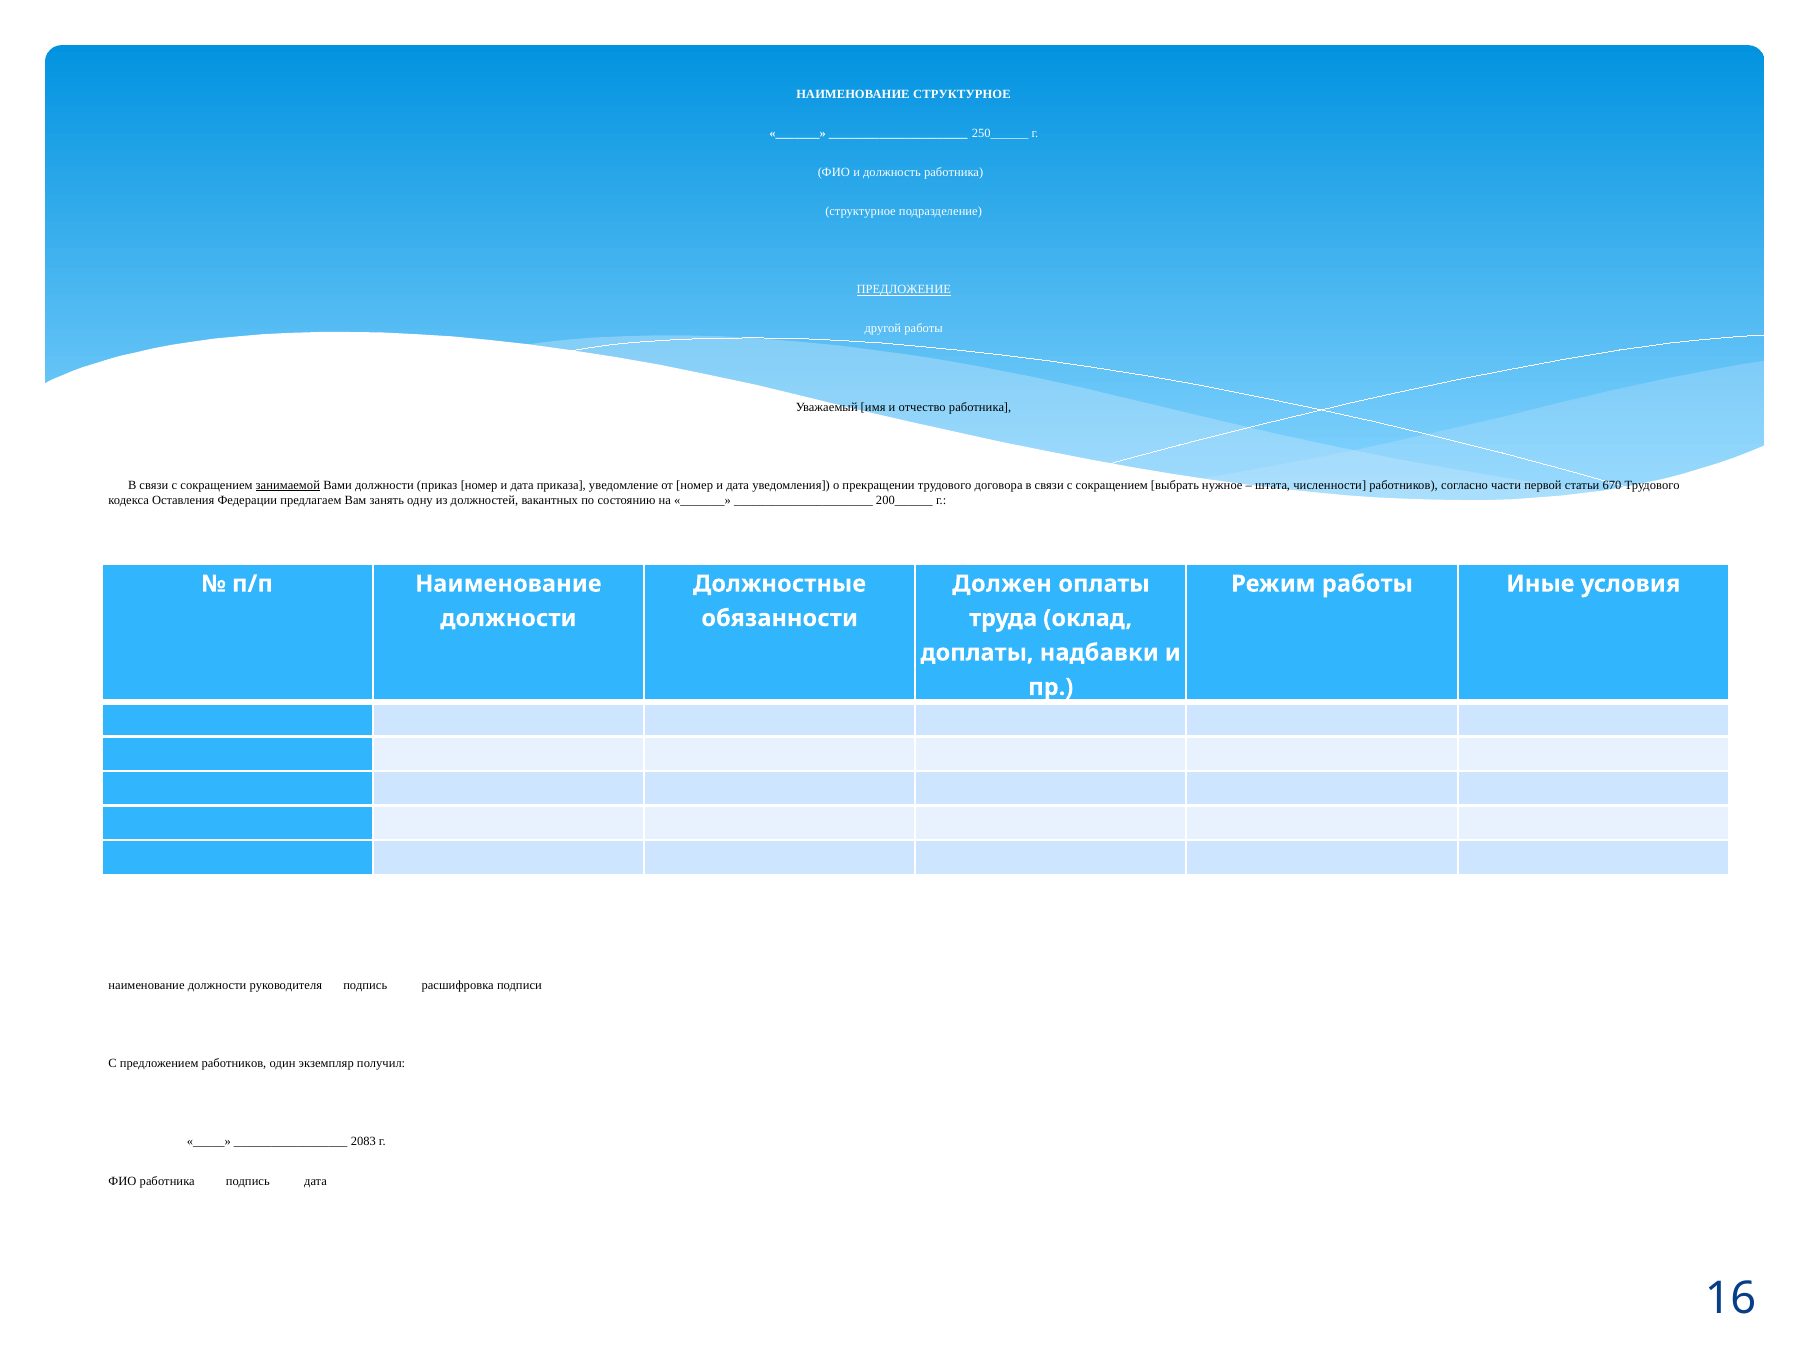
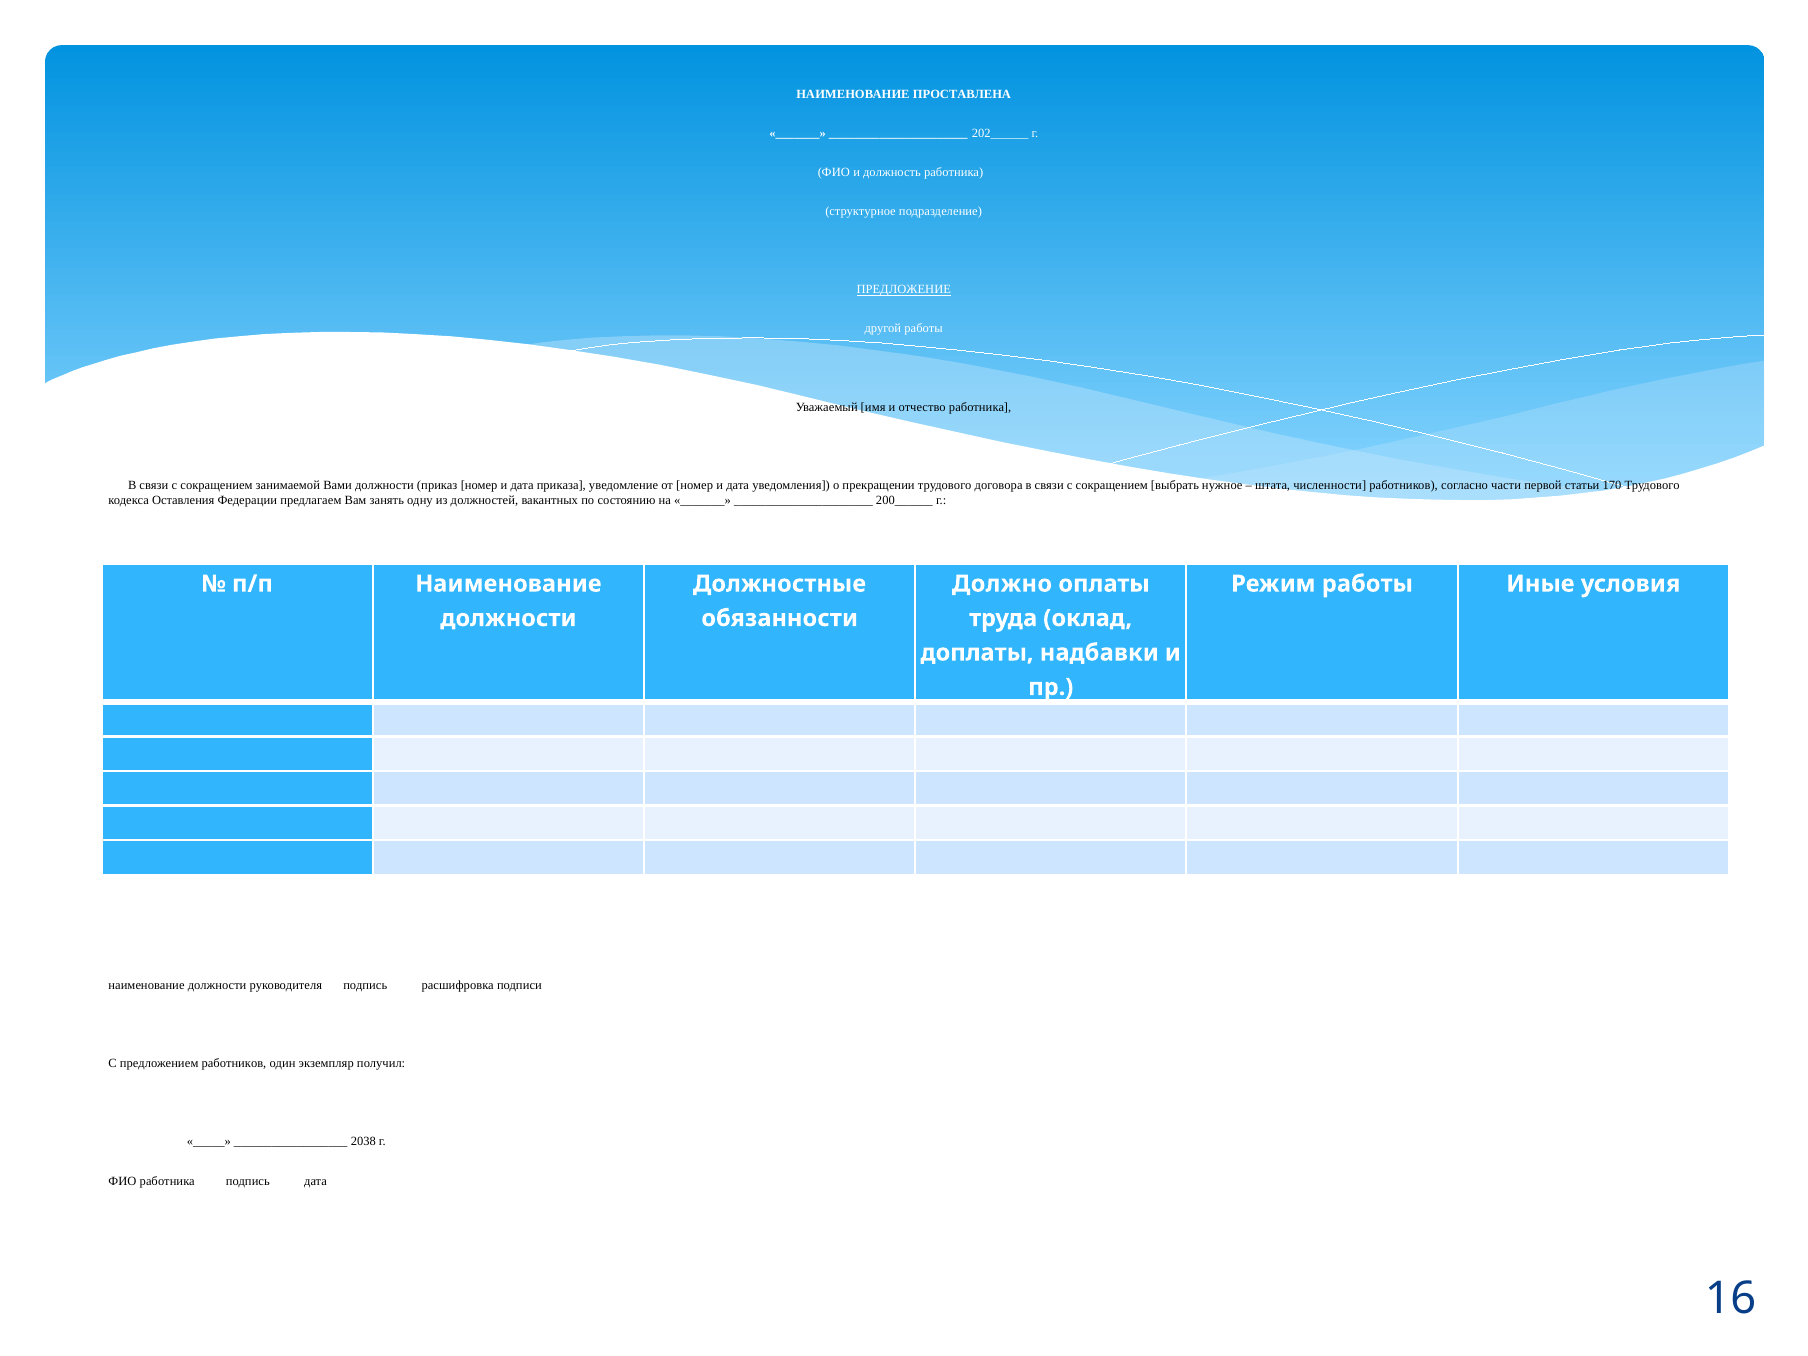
НАИМЕНОВАНИЕ СТРУКТУРНОЕ: СТРУКТУРНОЕ -> ПРОСТАВЛЕНА (962, 94)
250______: 250______ -> 202______ (1000, 133)
занимаемой underline: present -> none (288, 485)
670: 670 -> 170 (1612, 485)
Должен: Должен -> Должно (1002, 584)
2083: 2083 -> 2038 (363, 1142)
